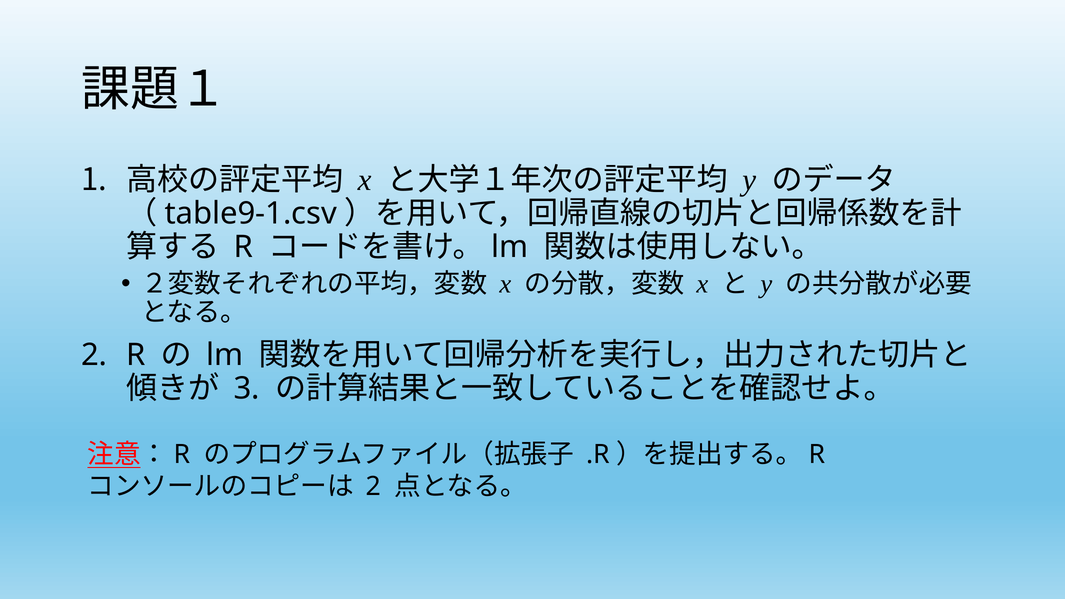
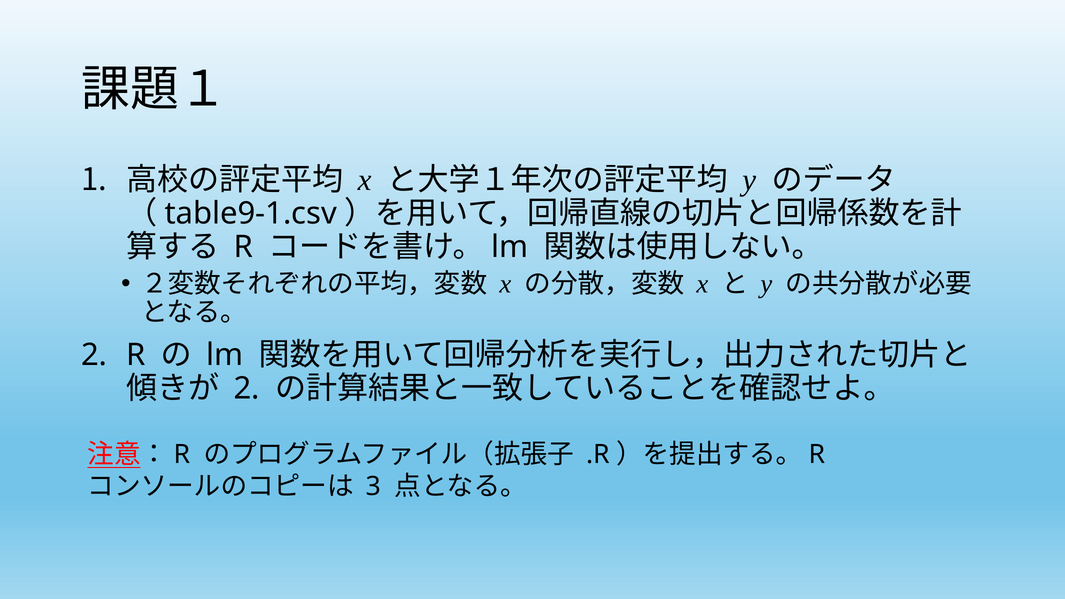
3: 3 -> 2 (247, 388)
2: 2 -> 3 (374, 487)
